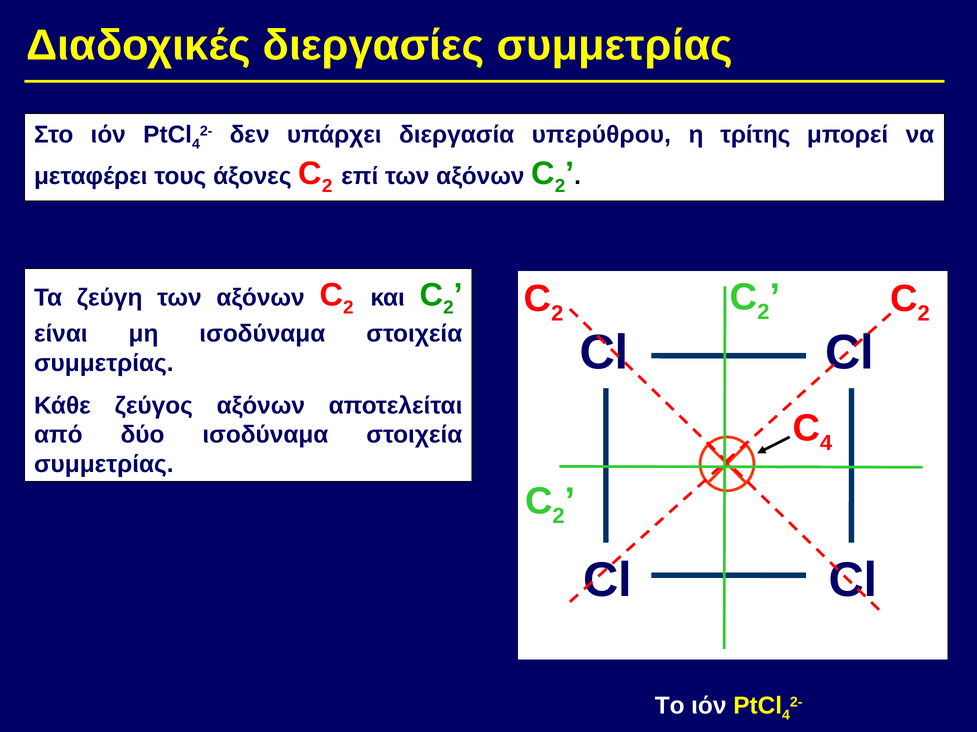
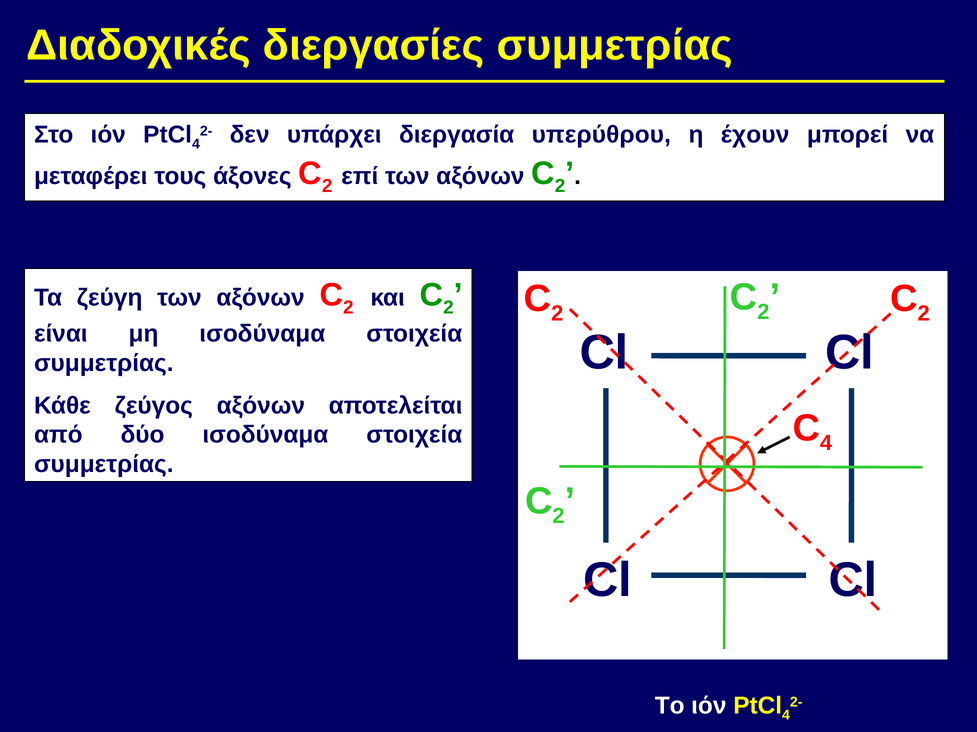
τρίτης: τρίτης -> έχουν (755, 135)
